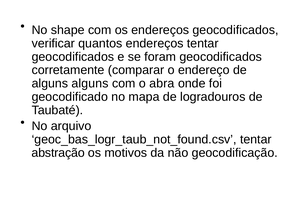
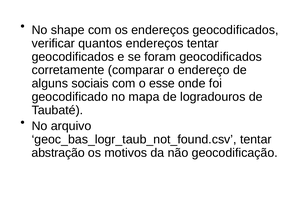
alguns alguns: alguns -> sociais (90, 83)
abra: abra -> esse (162, 83)
